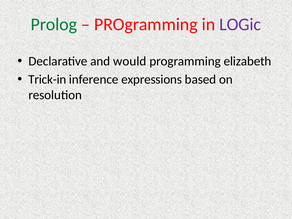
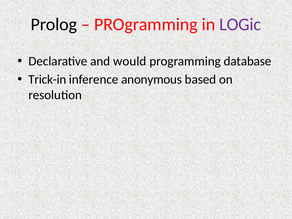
Prolog colour: green -> black (54, 24)
elizabeth: elizabeth -> database (248, 61)
expressions: expressions -> anonymous (152, 79)
